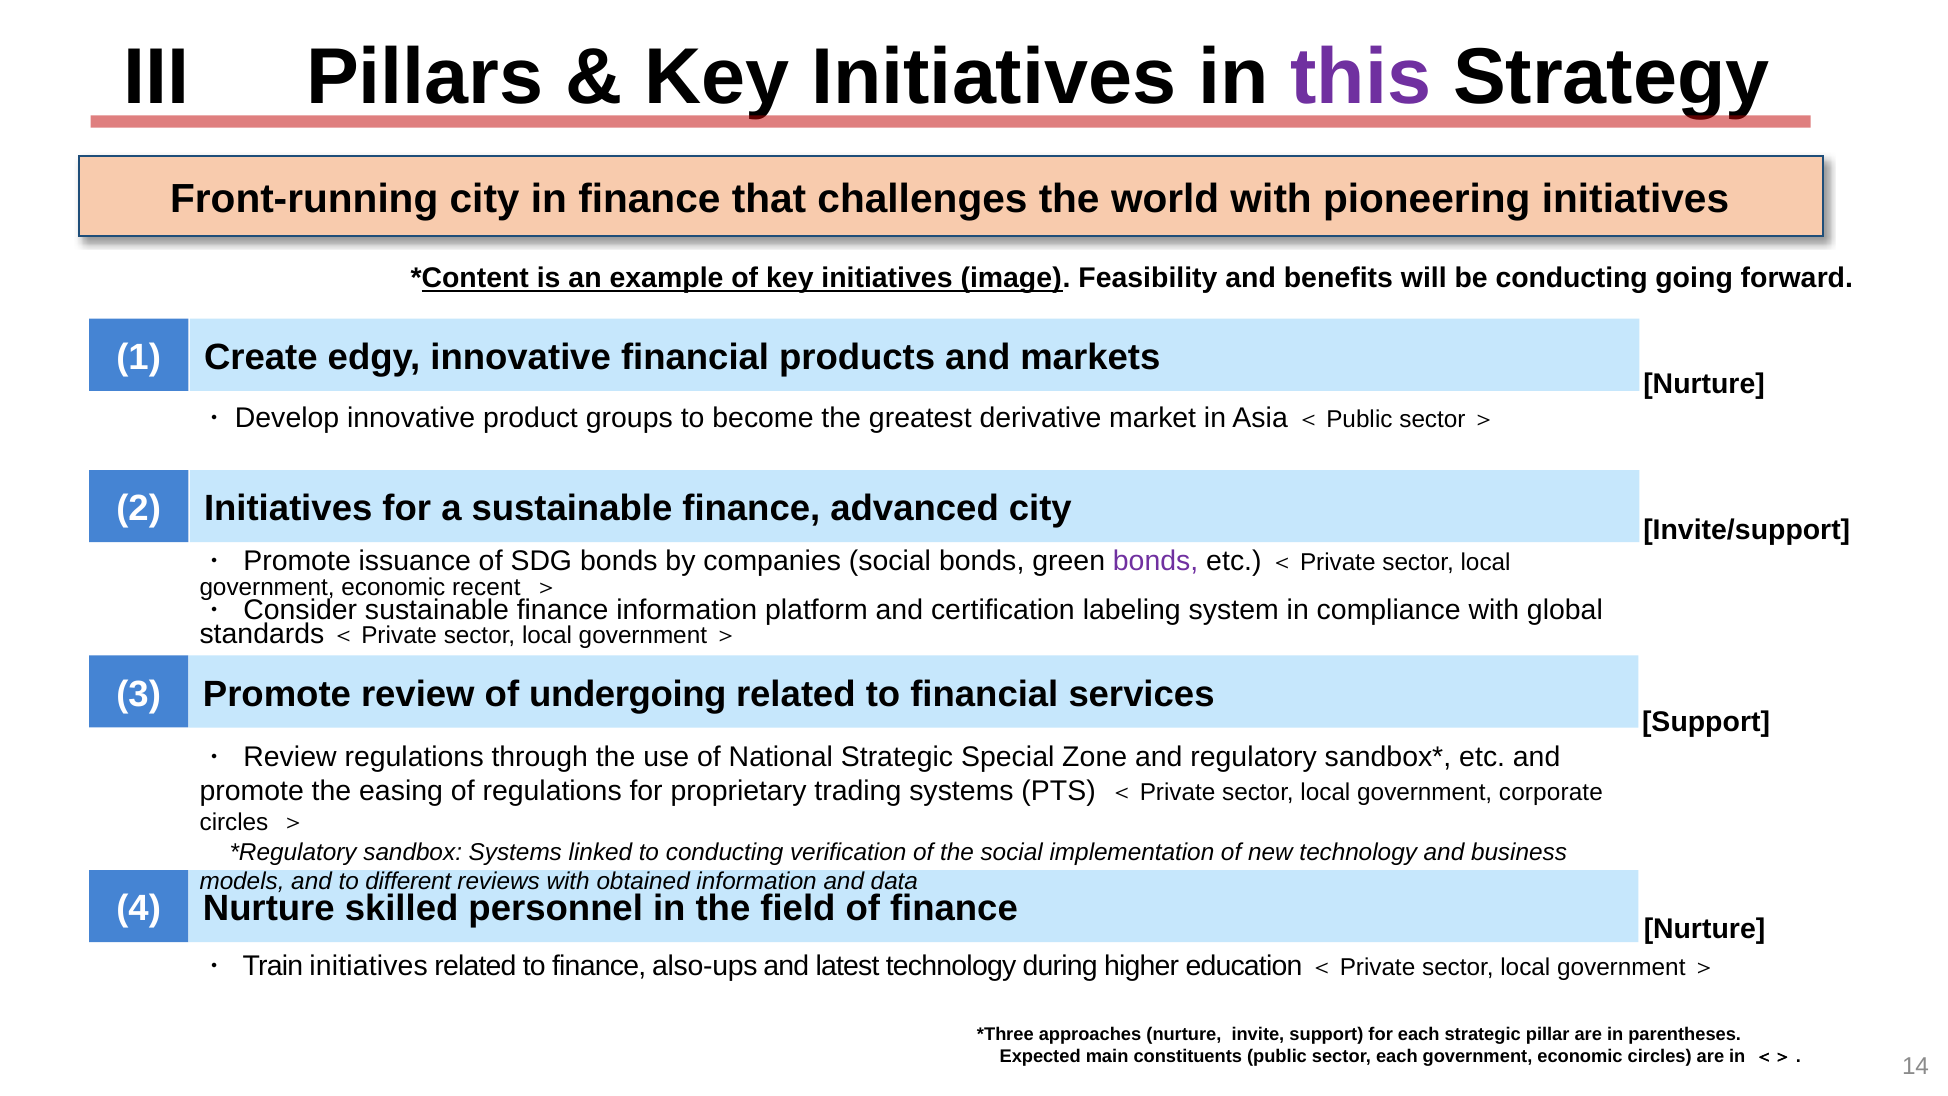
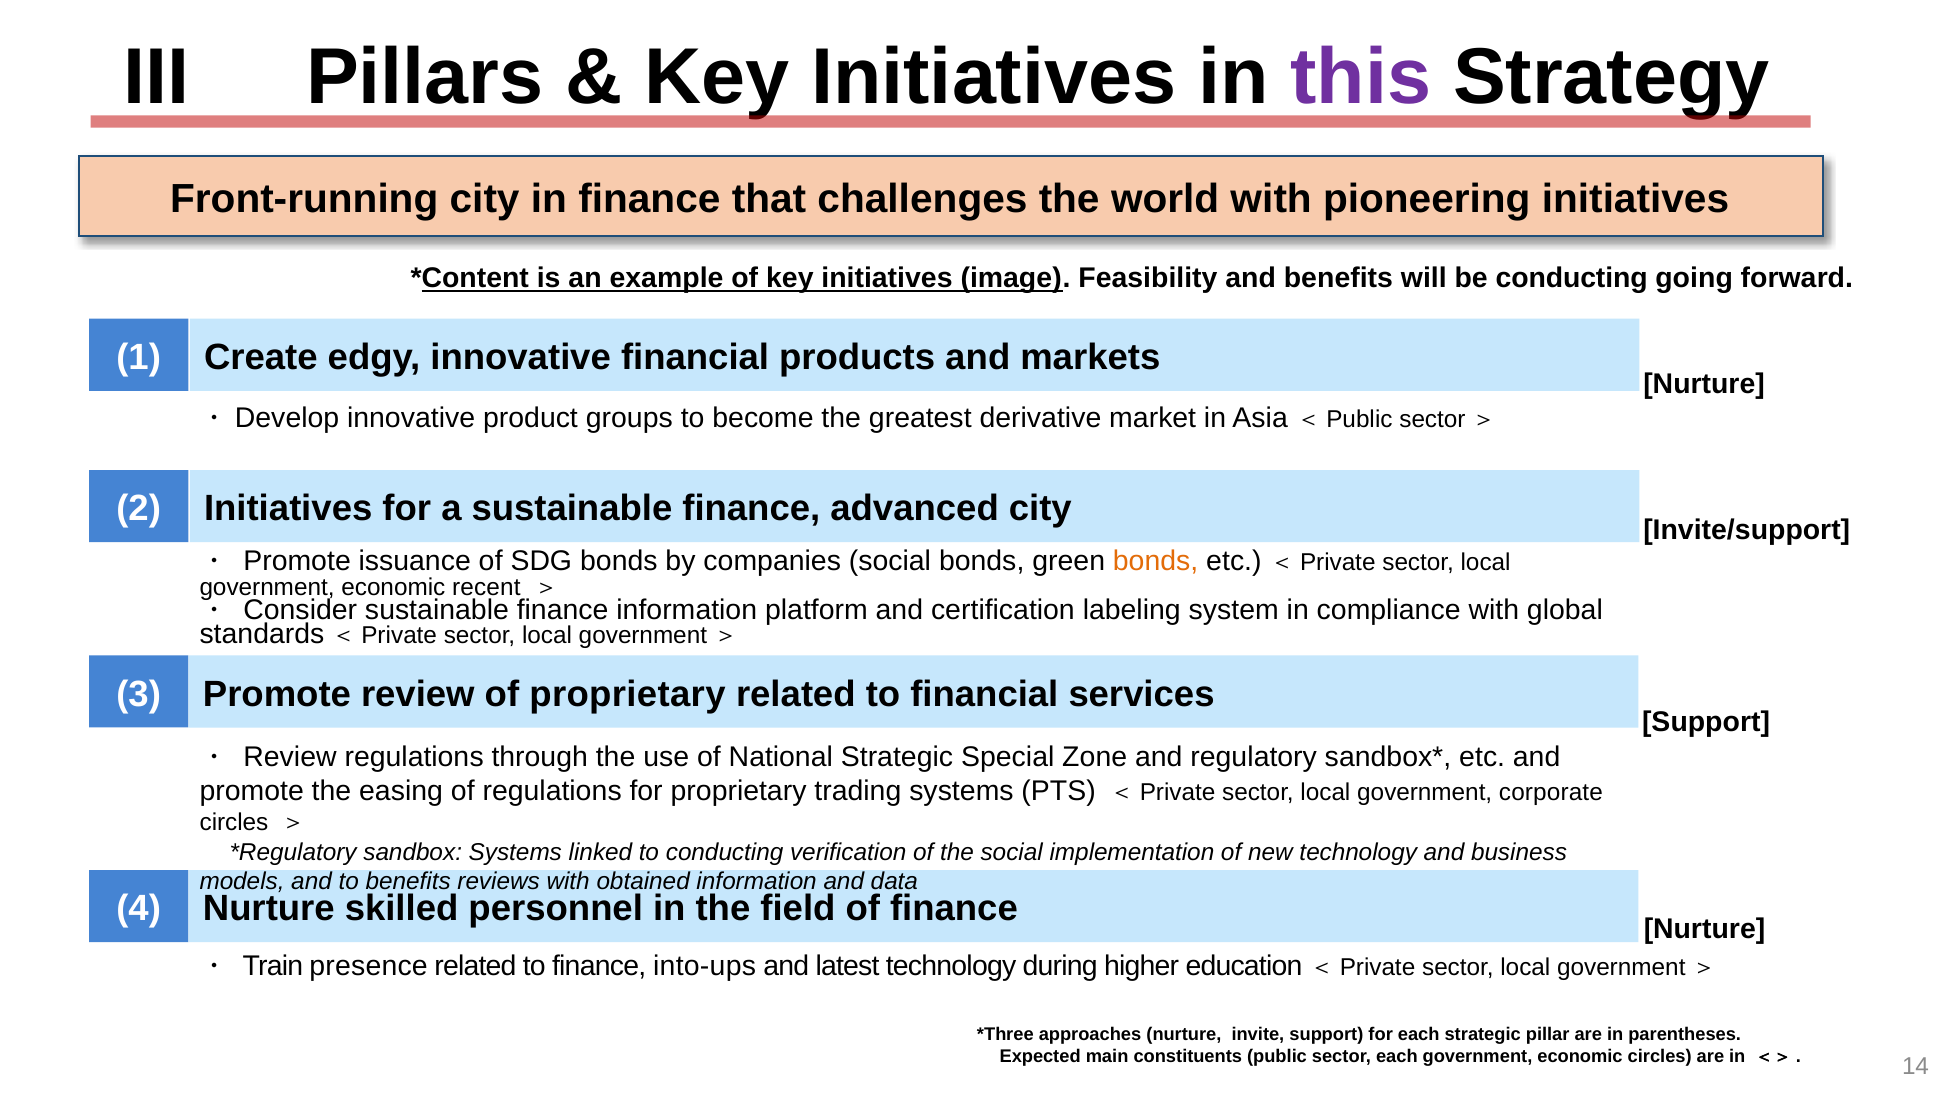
bonds colour: purple -> orange (1156, 561)
of undergoing: undergoing -> proprietary (627, 694)
to different: different -> benefits (408, 881)
Train initiatives: initiatives -> presence (369, 966)
also-ups: also-ups -> into-ups (705, 966)
